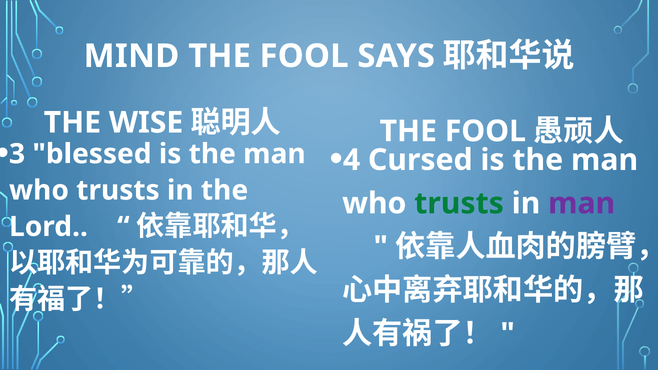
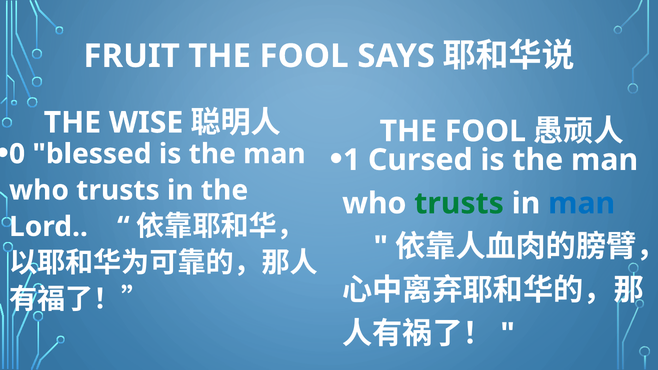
MIND: MIND -> FRUIT (132, 56)
3: 3 -> 0 (17, 154)
4: 4 -> 1 (352, 160)
man colour: purple -> blue (582, 203)
